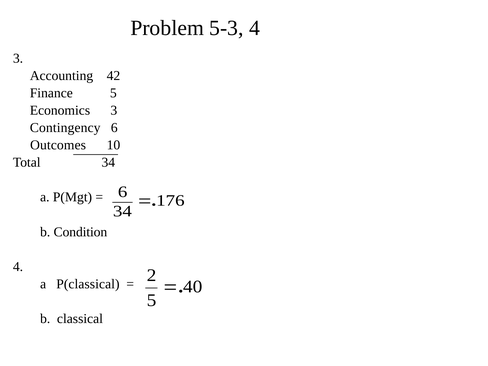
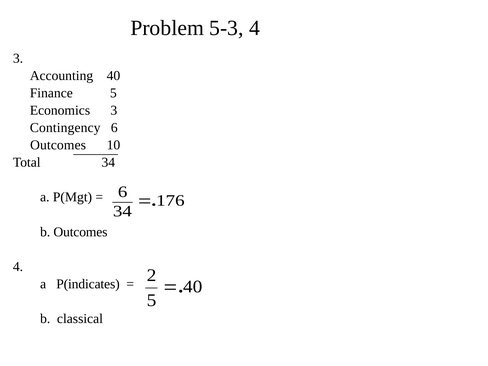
Accounting 42: 42 -> 40 (113, 76)
b Condition: Condition -> Outcomes (80, 232)
P(classical: P(classical -> P(indicates (88, 284)
